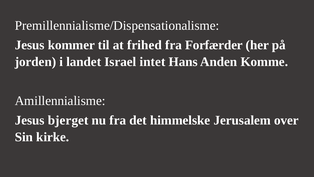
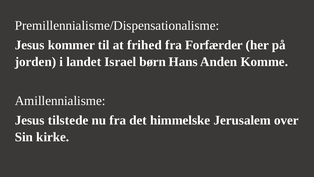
intet: intet -> børn (153, 62)
bjerget: bjerget -> tilstede (68, 120)
